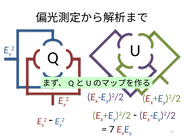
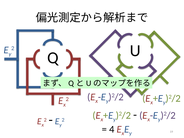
7: 7 -> 4 (112, 129)
